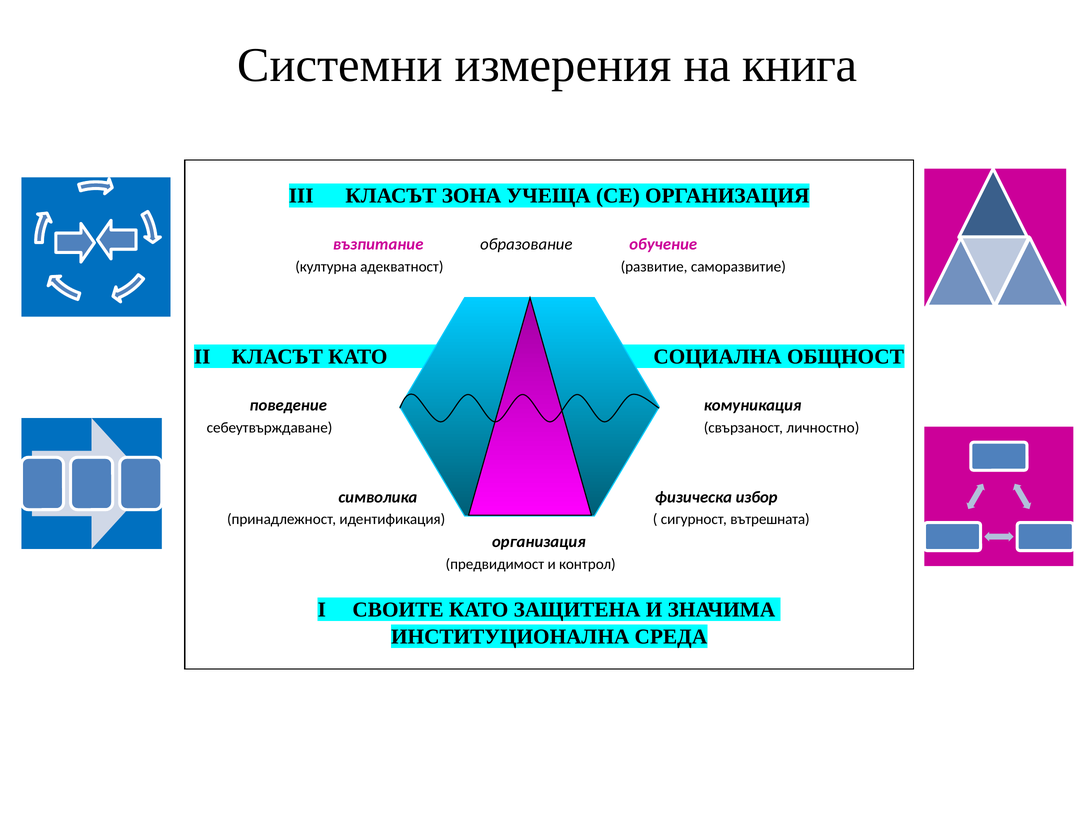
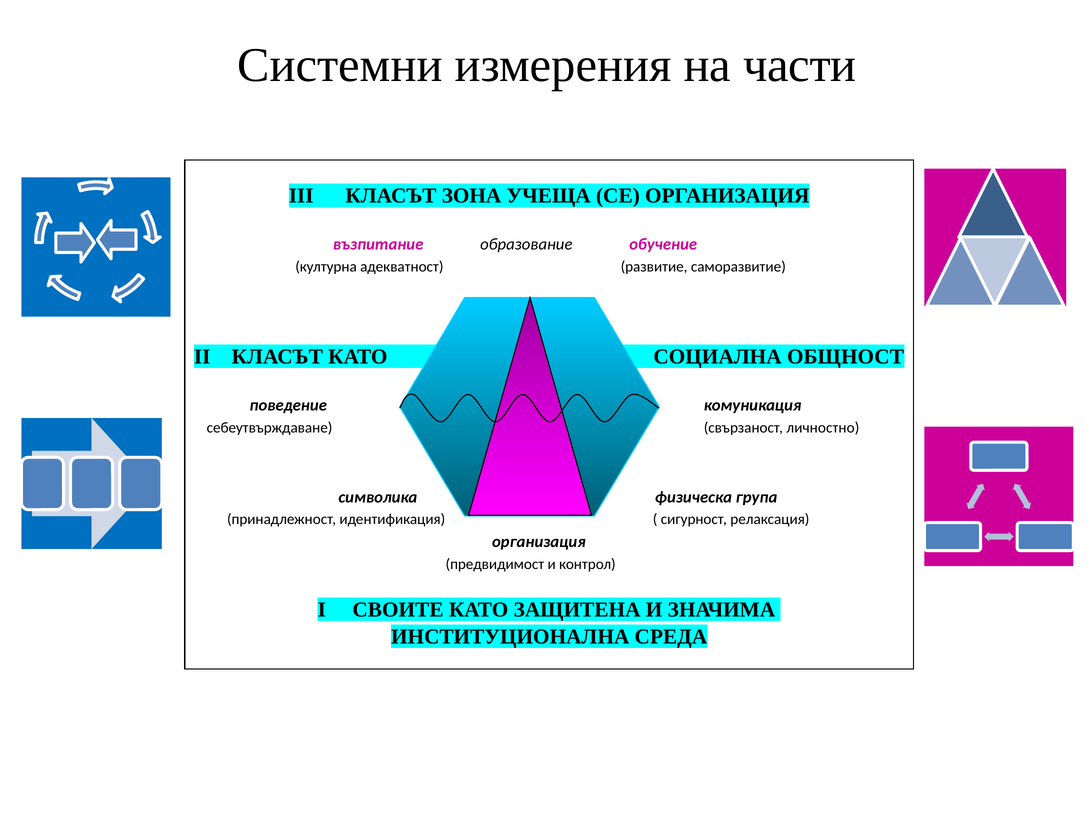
книга: книга -> части (800, 65)
избор: избор -> група (756, 497)
вътрешната: вътрешната -> релаксация (770, 519)
